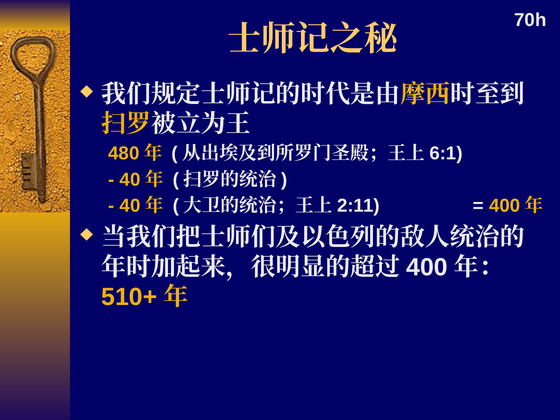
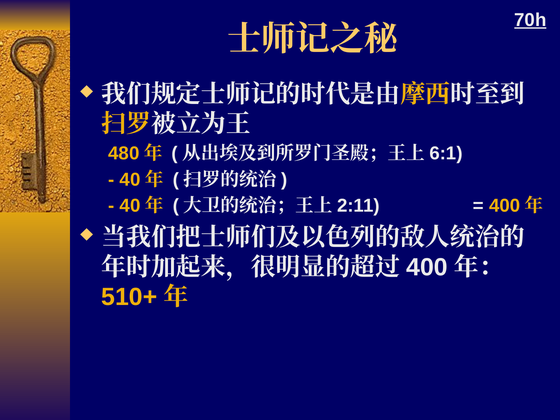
70h underline: none -> present (530, 20)
